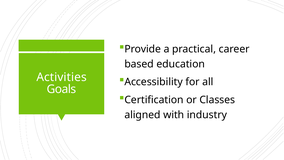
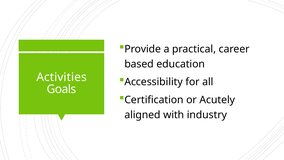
Classes: Classes -> Acutely (217, 100)
